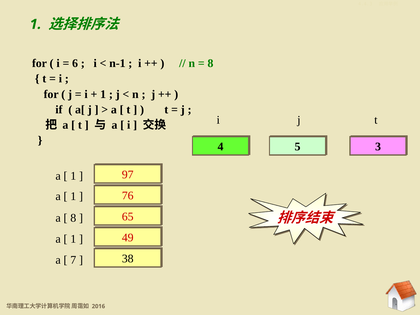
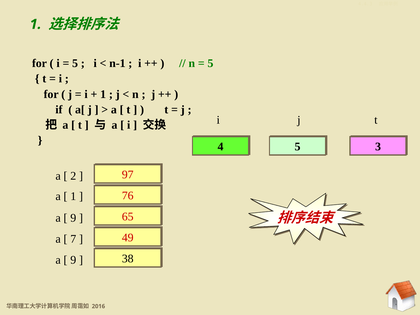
6: 6 -> 5 (75, 63)
8: 8 -> 5 (210, 63)
1: 1 -> 2 (73, 176)
8: 8 -> 9 (73, 218)
1: 1 -> 7 (73, 239)
7: 7 -> 9 (73, 260)
